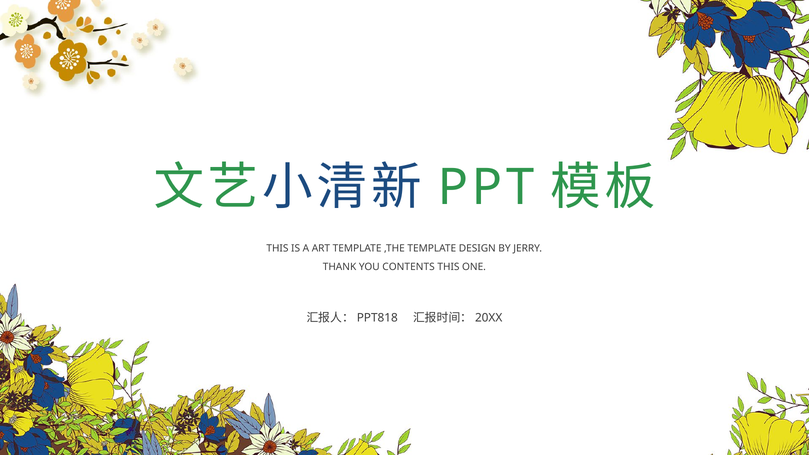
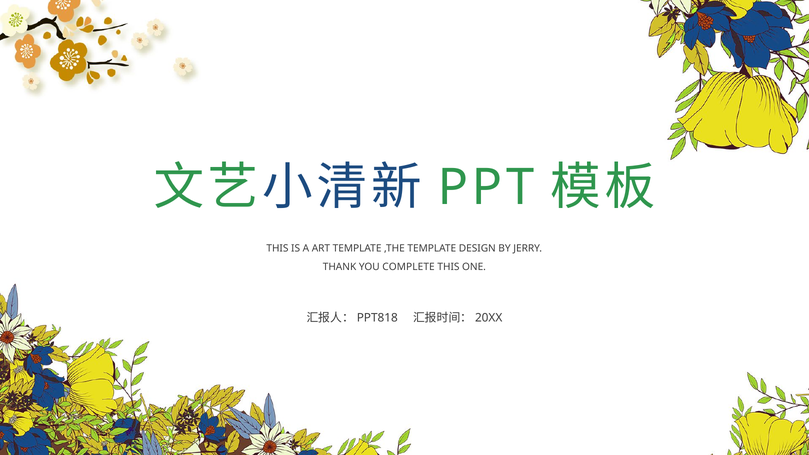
CONTENTS: CONTENTS -> COMPLETE (409, 267)
